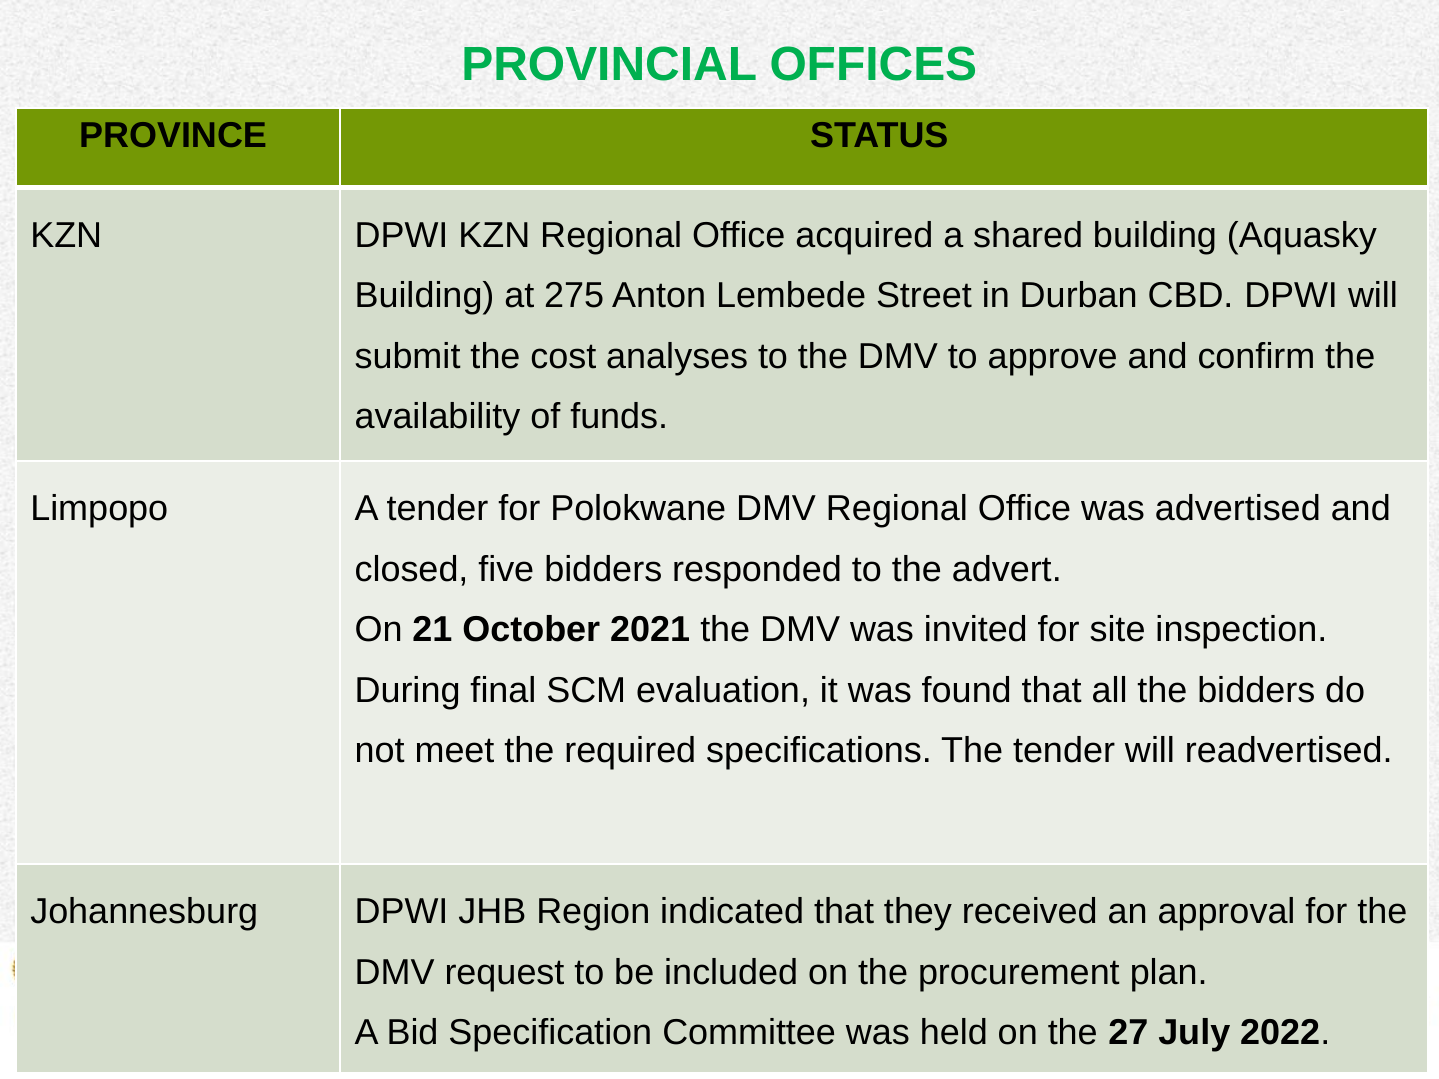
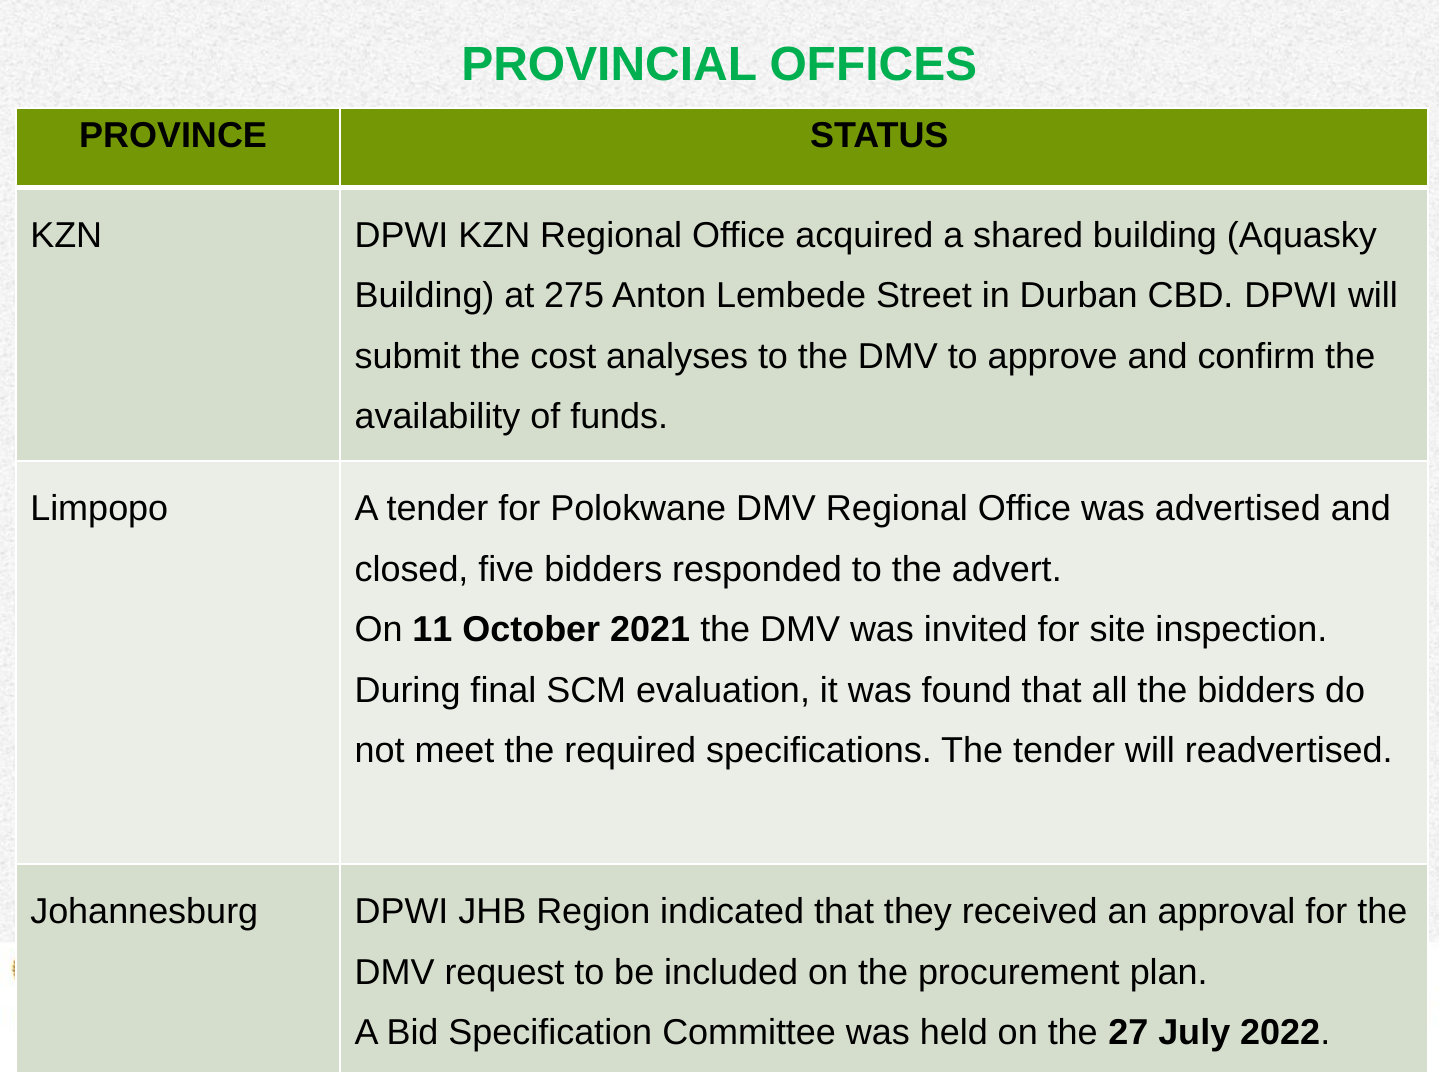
21: 21 -> 11 (432, 630)
